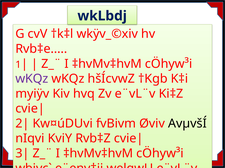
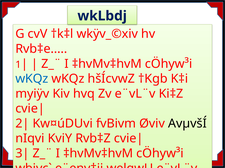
wKQz colour: purple -> blue (32, 79)
